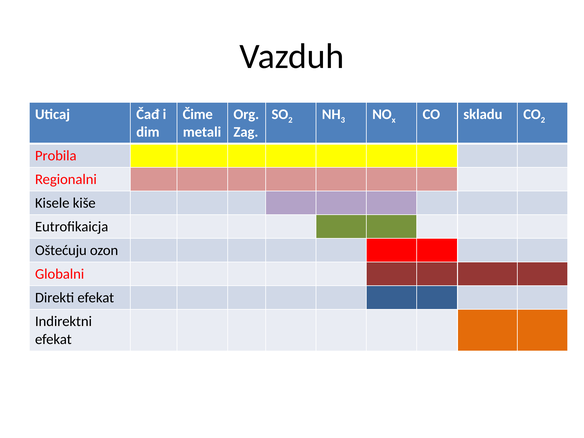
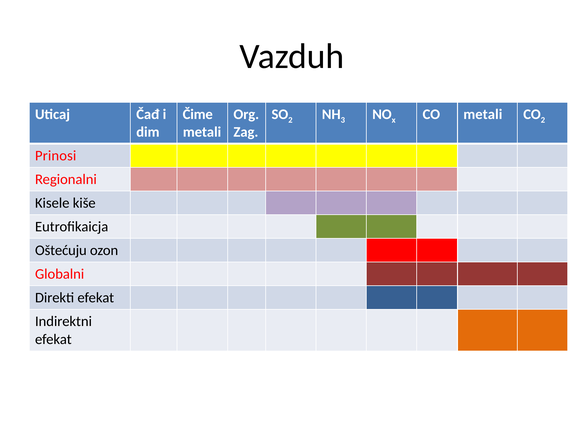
CO skladu: skladu -> metali (483, 114)
Probila: Probila -> Prinosi (56, 156)
